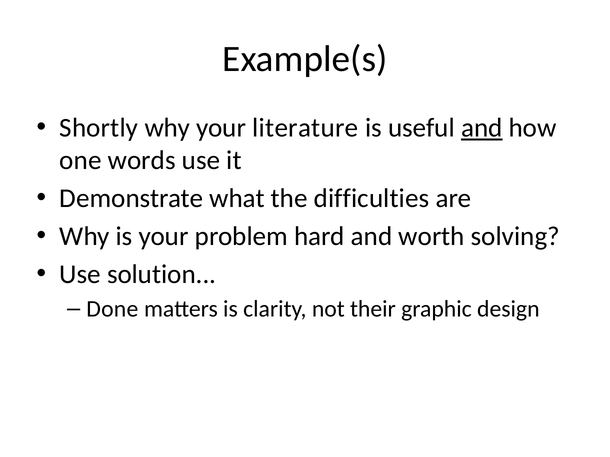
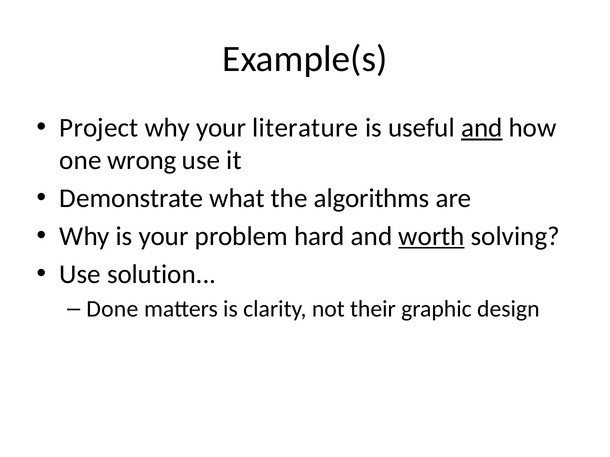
Shortly: Shortly -> Project (99, 128)
words: words -> wrong (142, 161)
difficulties: difficulties -> algorithms (372, 198)
worth underline: none -> present (432, 236)
